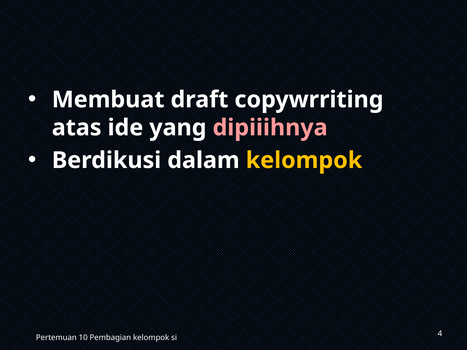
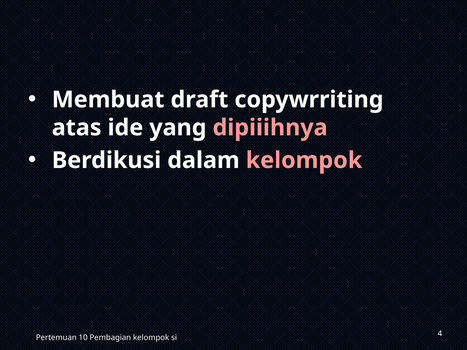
kelompok colour: yellow -> pink (304, 160)
